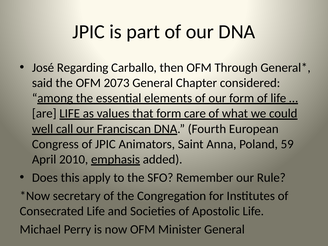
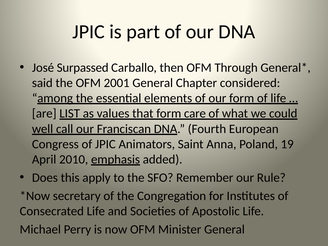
Regarding: Regarding -> Surpassed (83, 68)
2073: 2073 -> 2001 (117, 83)
are LIFE: LIFE -> LIST (70, 114)
59: 59 -> 19 (287, 144)
